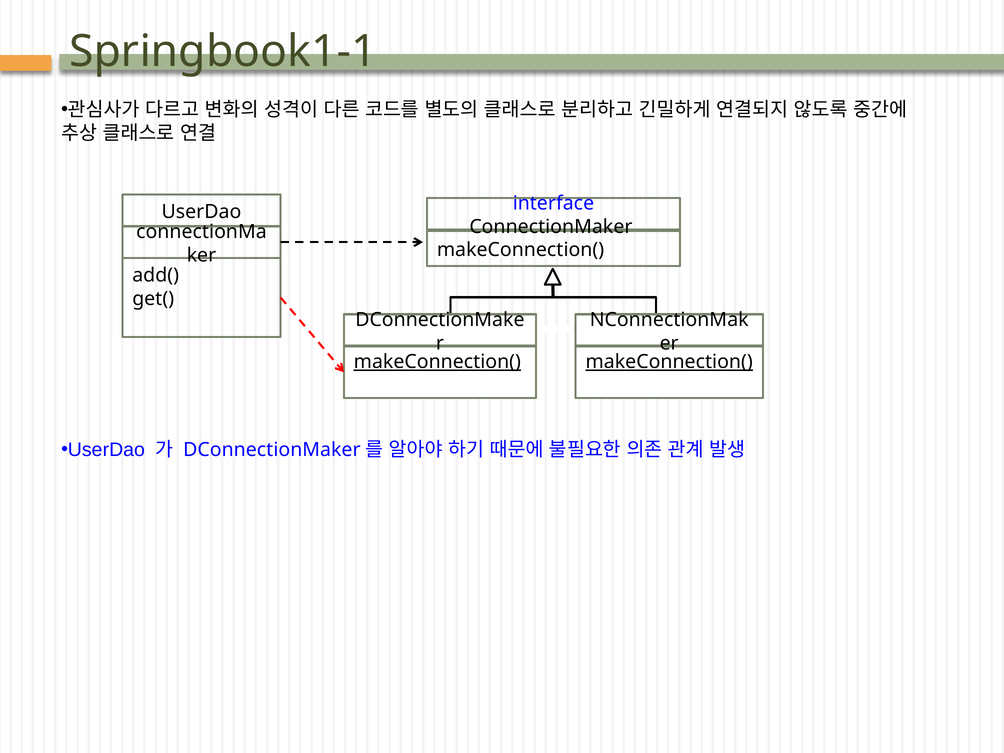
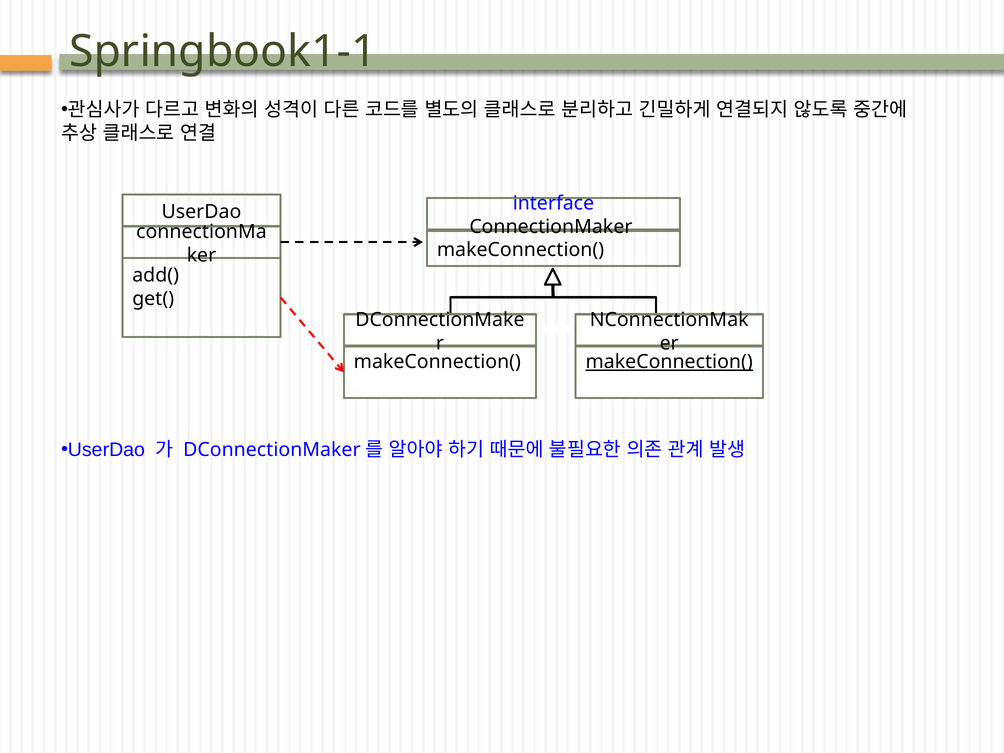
makeConnection( underline: present -> none (437, 362)
